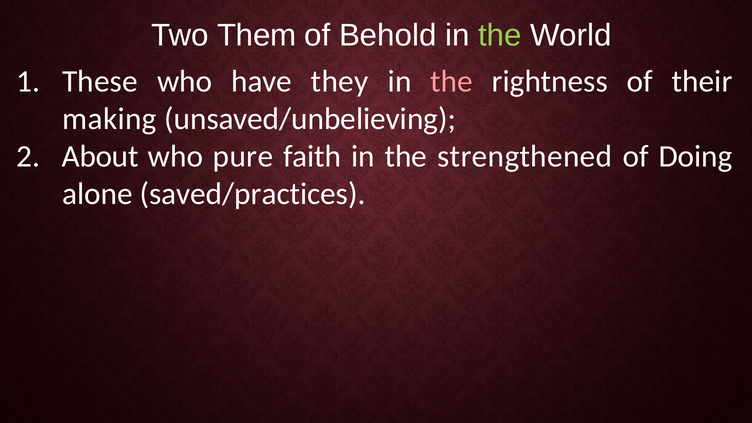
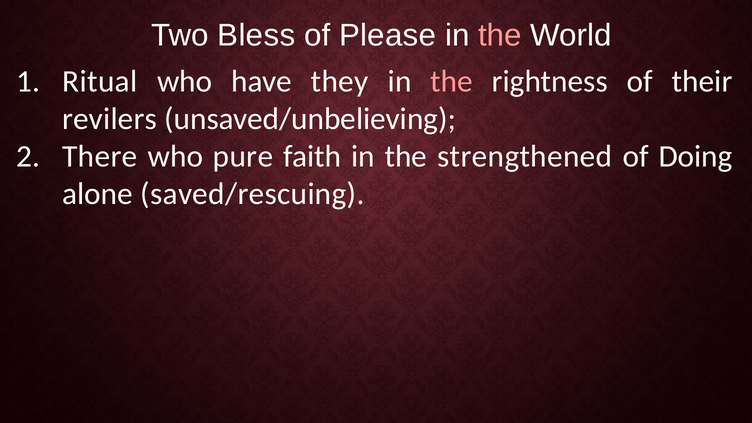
Them: Them -> Bless (256, 36)
Behold: Behold -> Please (388, 36)
the colour: light green -> pink (500, 36)
These: These -> Ritual (100, 81)
making: making -> revilers (110, 119)
About: About -> There (100, 156)
saved/practices: saved/practices -> saved/rescuing (252, 194)
